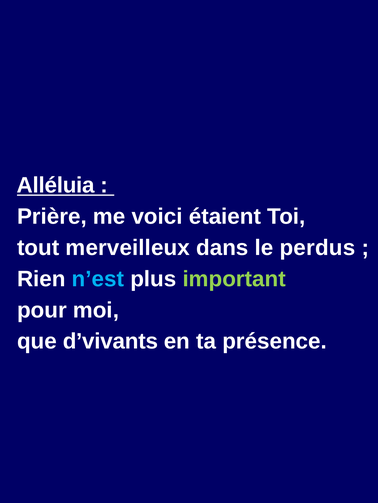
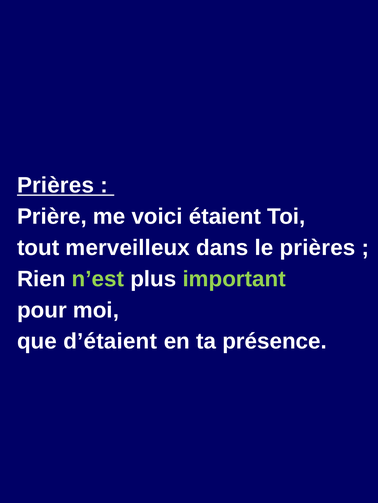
Alléluia: Alléluia -> Prières (55, 186)
le perdus: perdus -> prières (317, 248)
n’est colour: light blue -> light green (98, 279)
d’vivants: d’vivants -> d’étaient (110, 342)
